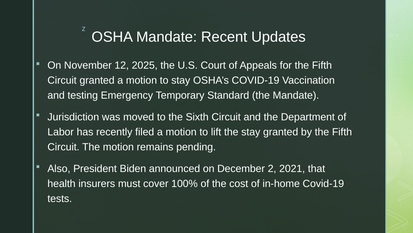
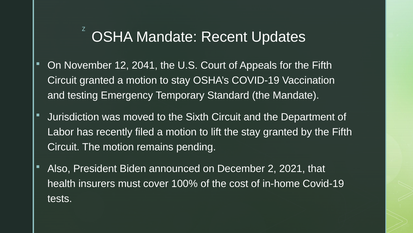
2025: 2025 -> 2041 (145, 65)
